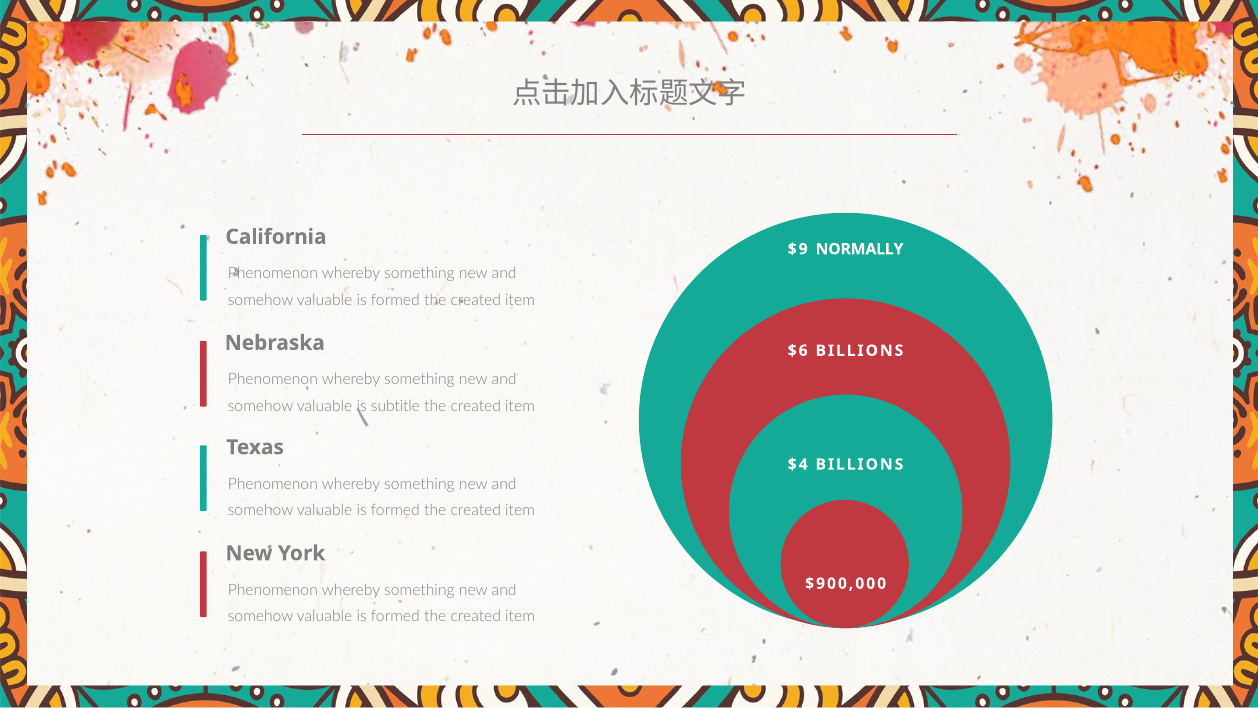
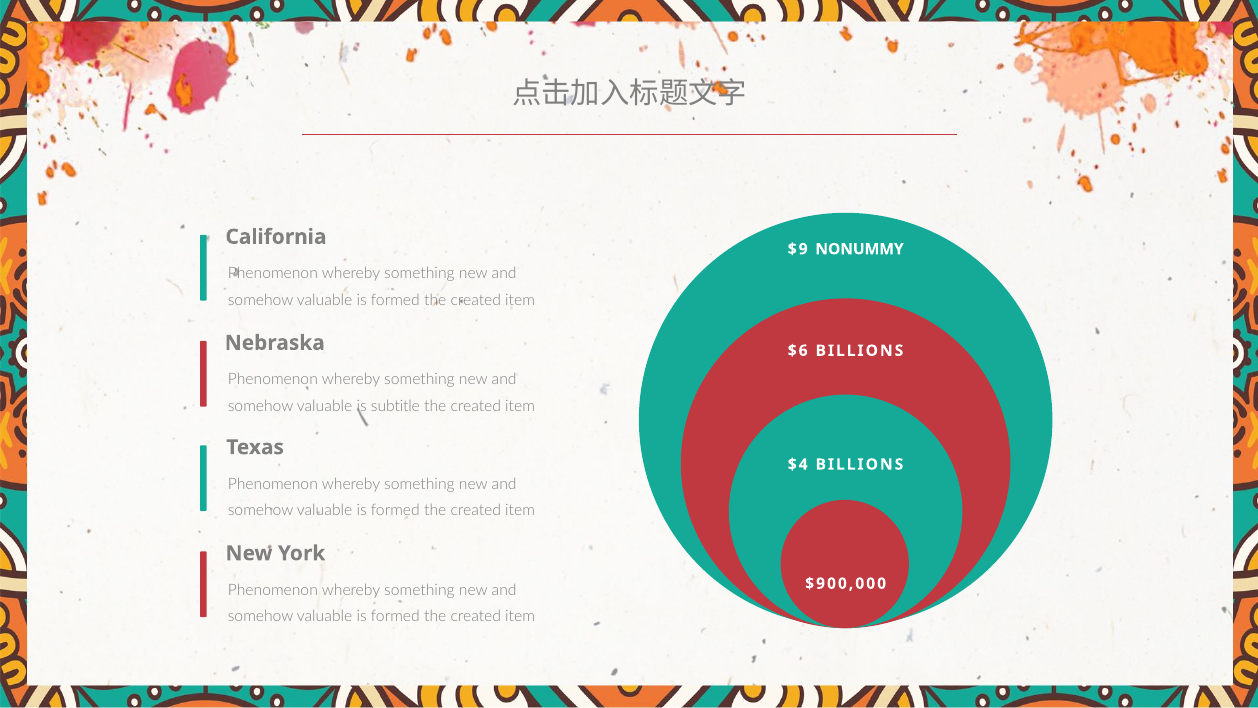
NORMALLY: NORMALLY -> NONUMMY (860, 249)
